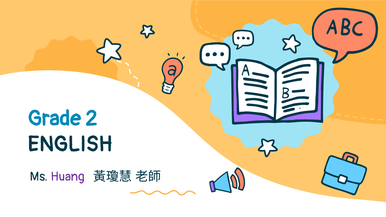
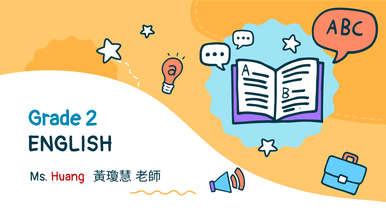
Huang colour: purple -> red (68, 177)
